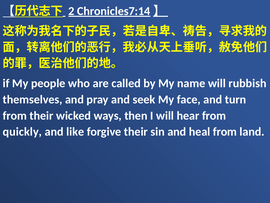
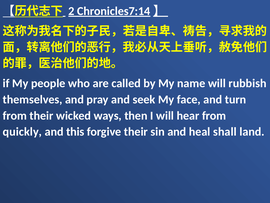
like: like -> this (75, 131)
heal from: from -> shall (225, 131)
